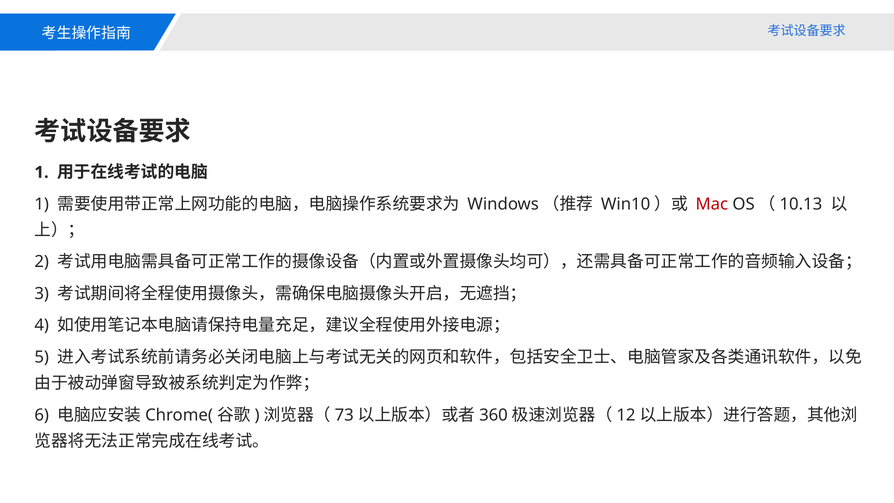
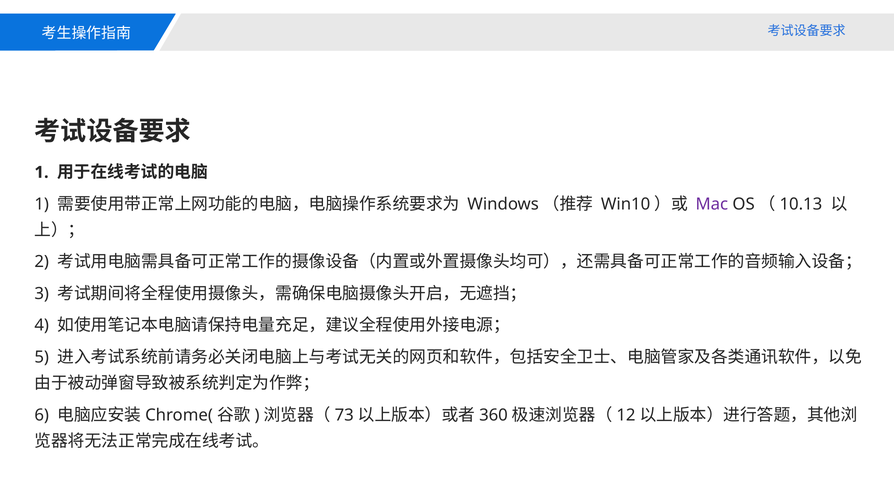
Mac colour: red -> purple (712, 204)
